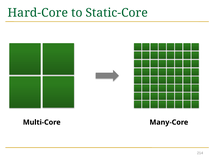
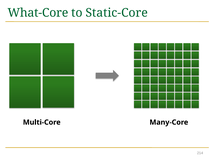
Hard-Core: Hard-Core -> What-Core (38, 13)
